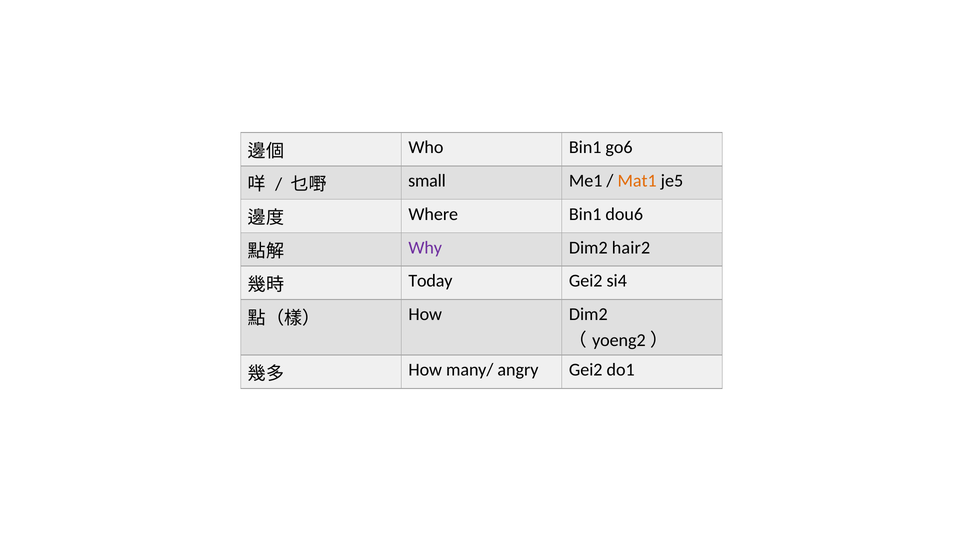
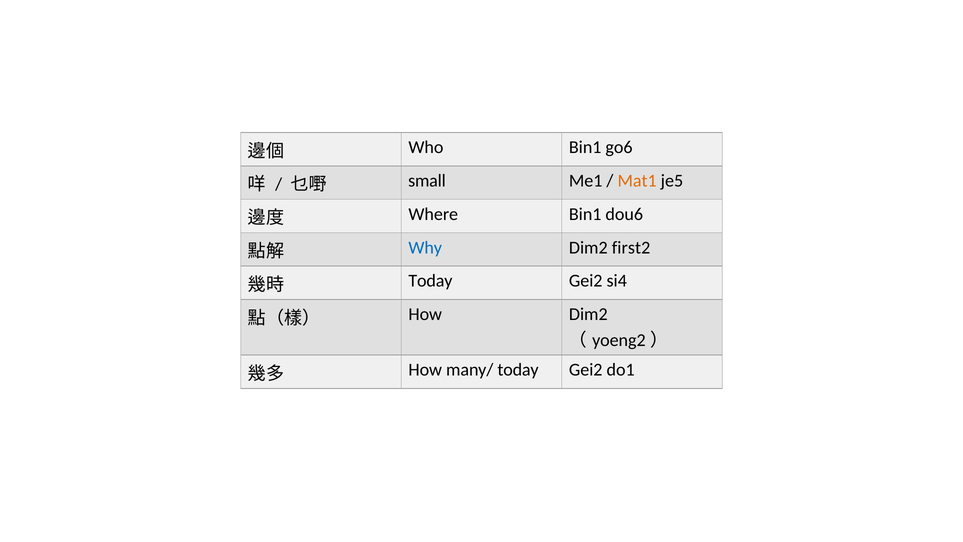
Why colour: purple -> blue (425, 247)
hair2: hair2 -> first2 (631, 247)
many/ angry: angry -> today (518, 370)
